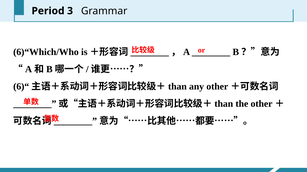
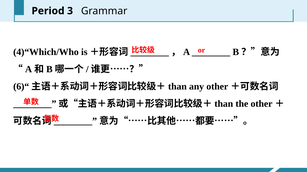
6)“Which/Who: 6)“Which/Who -> 4)“Which/Who (46, 52)
